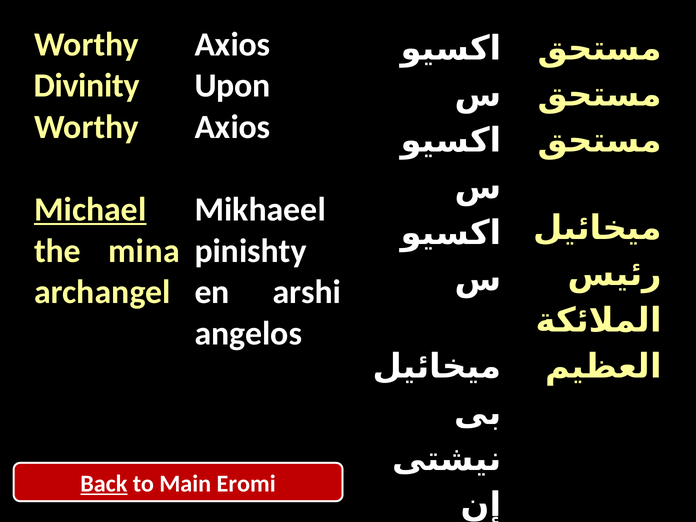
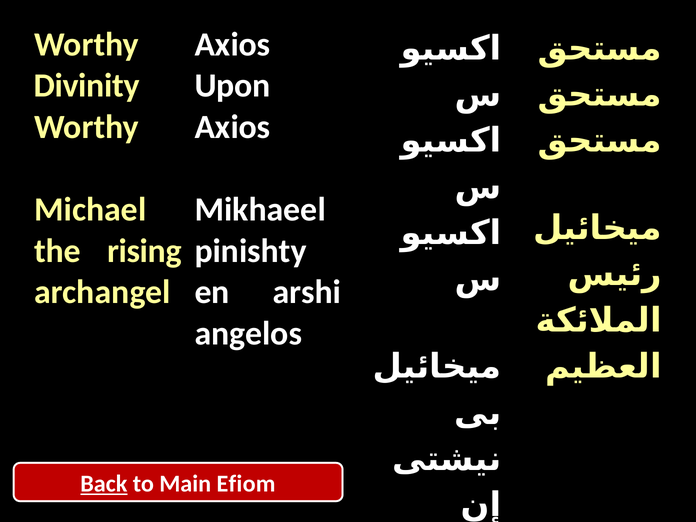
Michael underline: present -> none (90, 210)
mina: mina -> rising (144, 251)
Eromi: Eromi -> Efiom (246, 484)
